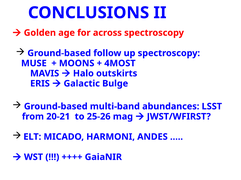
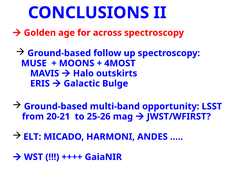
abundances: abundances -> opportunity (171, 107)
